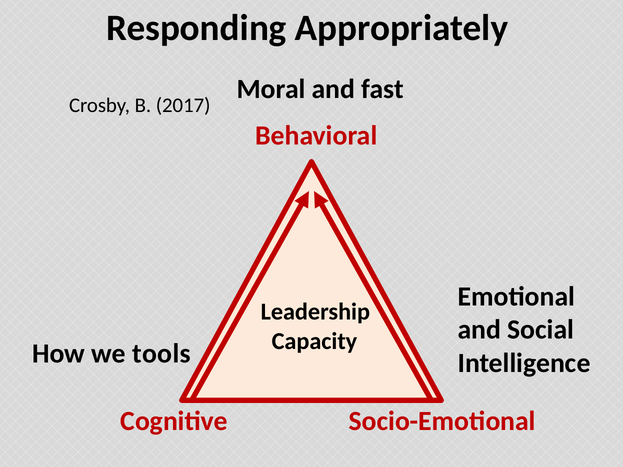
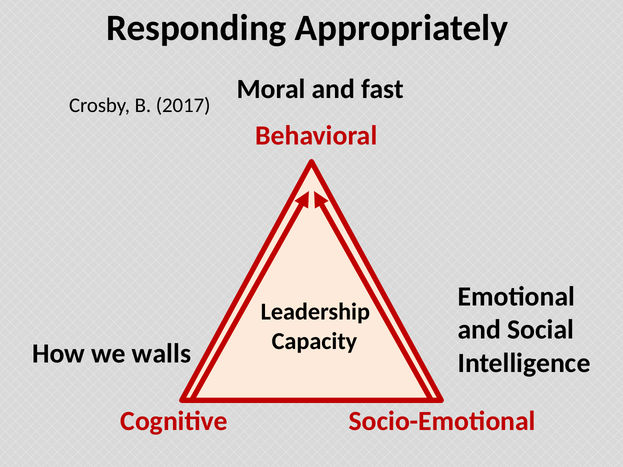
tools: tools -> walls (162, 354)
